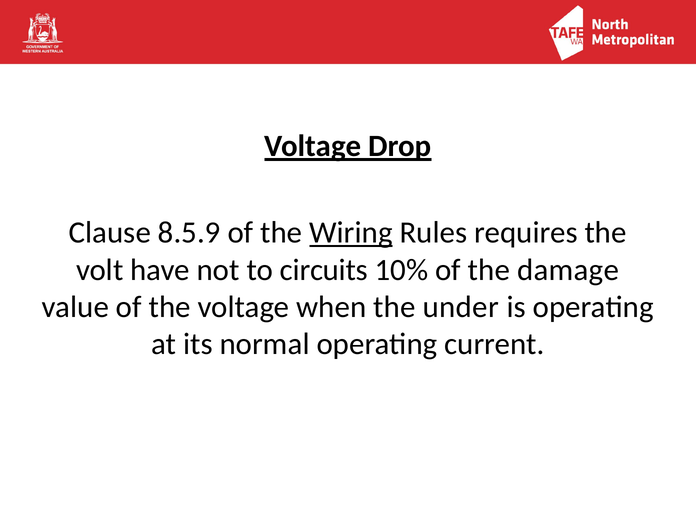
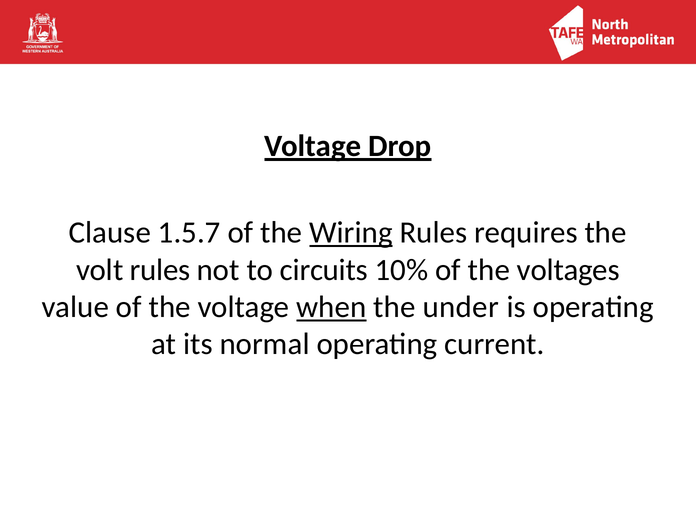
8.5.9: 8.5.9 -> 1.5.7 (189, 233)
volt have: have -> rules (160, 270)
damage: damage -> voltages (568, 270)
when underline: none -> present (331, 307)
